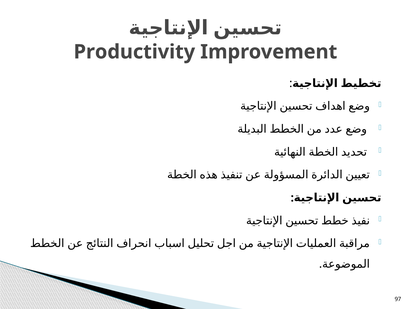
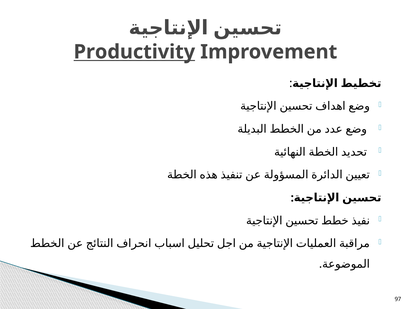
Productivity underline: none -> present (134, 52)
